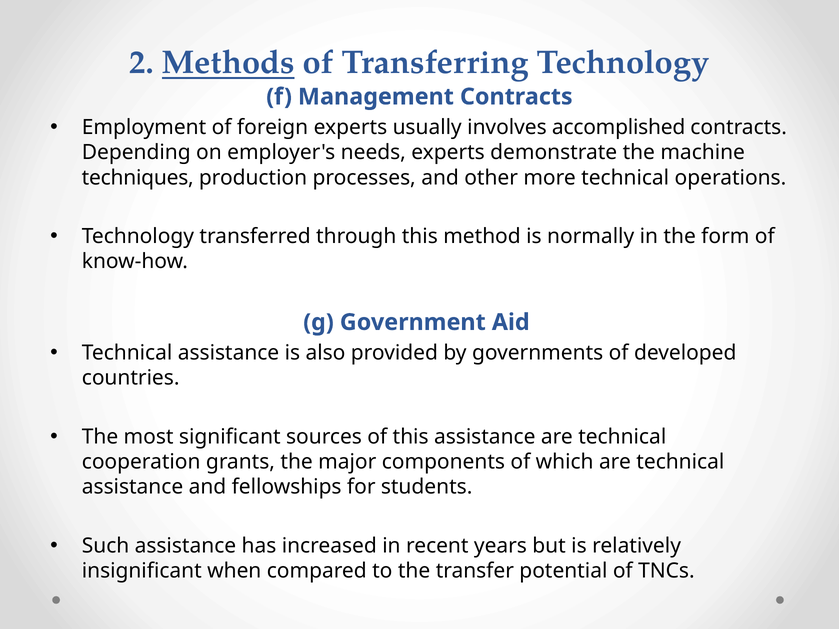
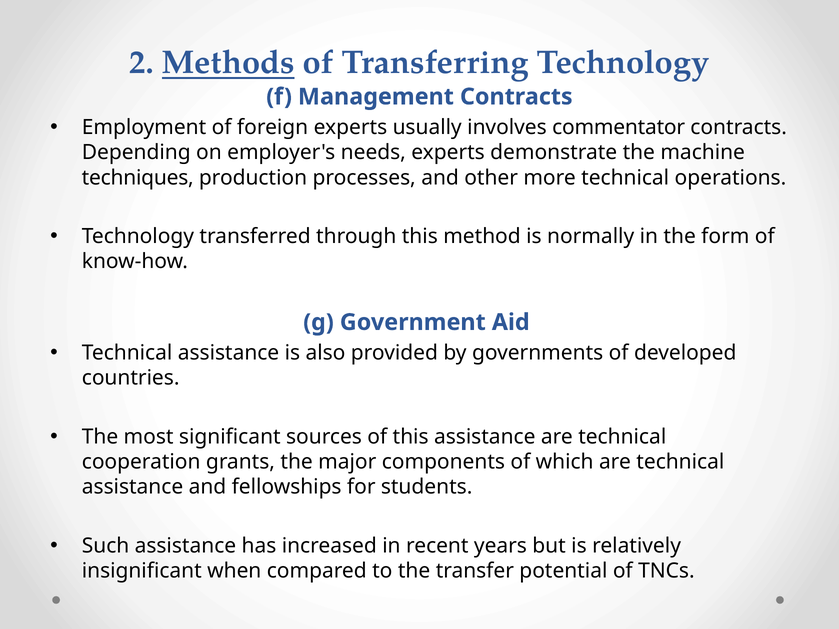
accomplished: accomplished -> commentator (619, 127)
